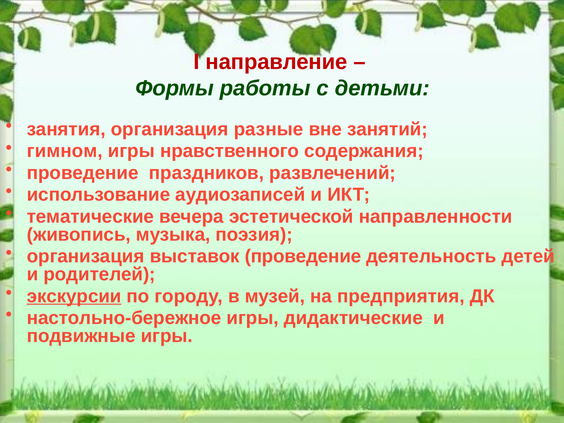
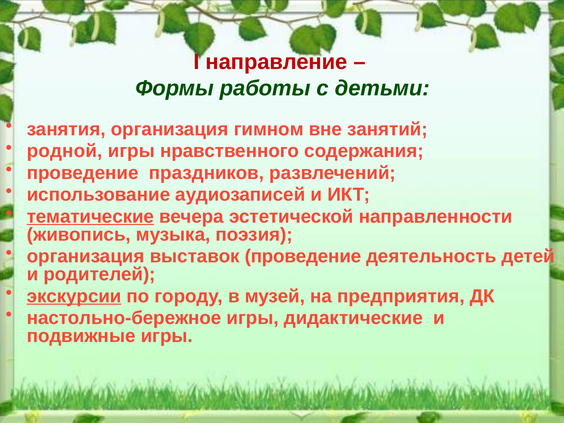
разные: разные -> гимном (269, 129)
гимном: гимном -> родной (65, 151)
тематические underline: none -> present (90, 216)
